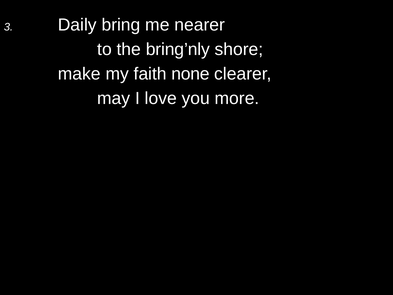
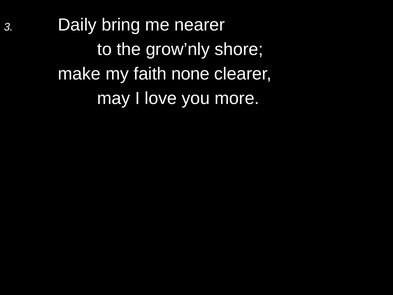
bring’nly: bring’nly -> grow’nly (178, 49)
